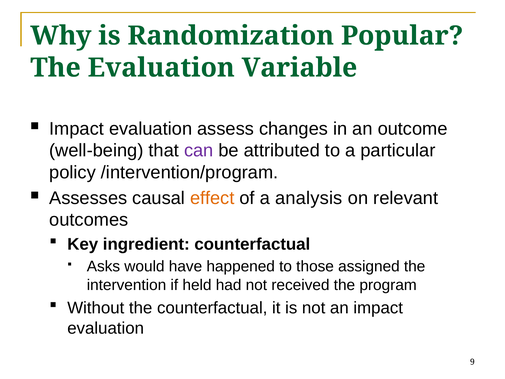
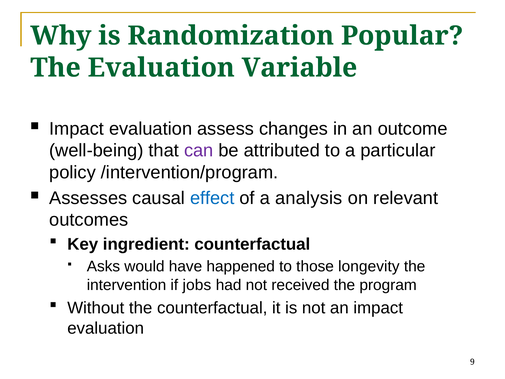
effect colour: orange -> blue (212, 198)
assigned: assigned -> longevity (369, 266)
held: held -> jobs (197, 285)
